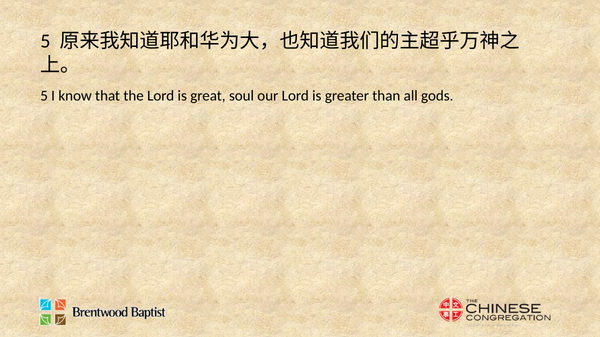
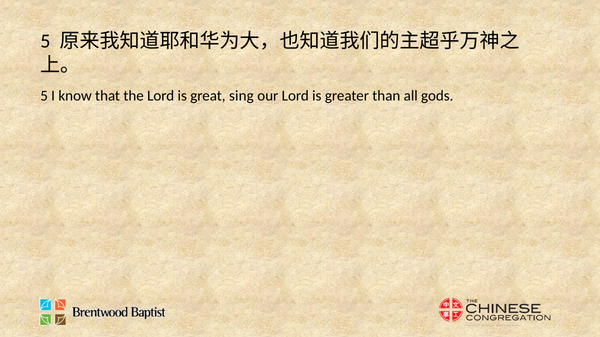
soul: soul -> sing (241, 96)
